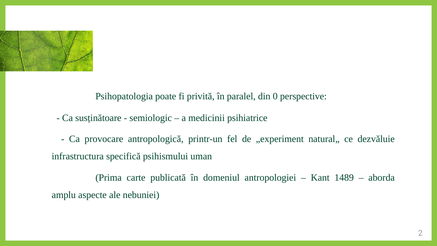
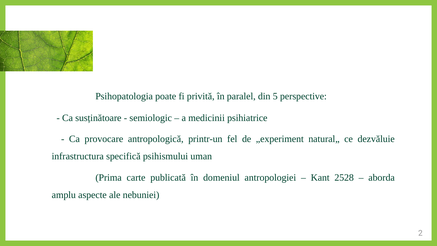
0: 0 -> 5 (275, 96)
1489: 1489 -> 2528 (344, 177)
